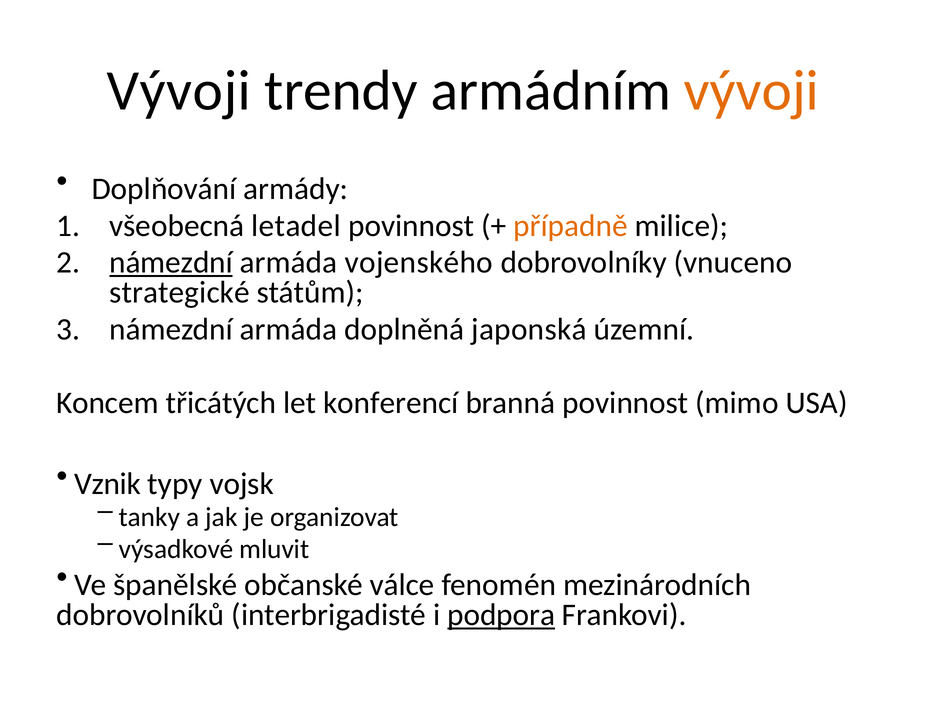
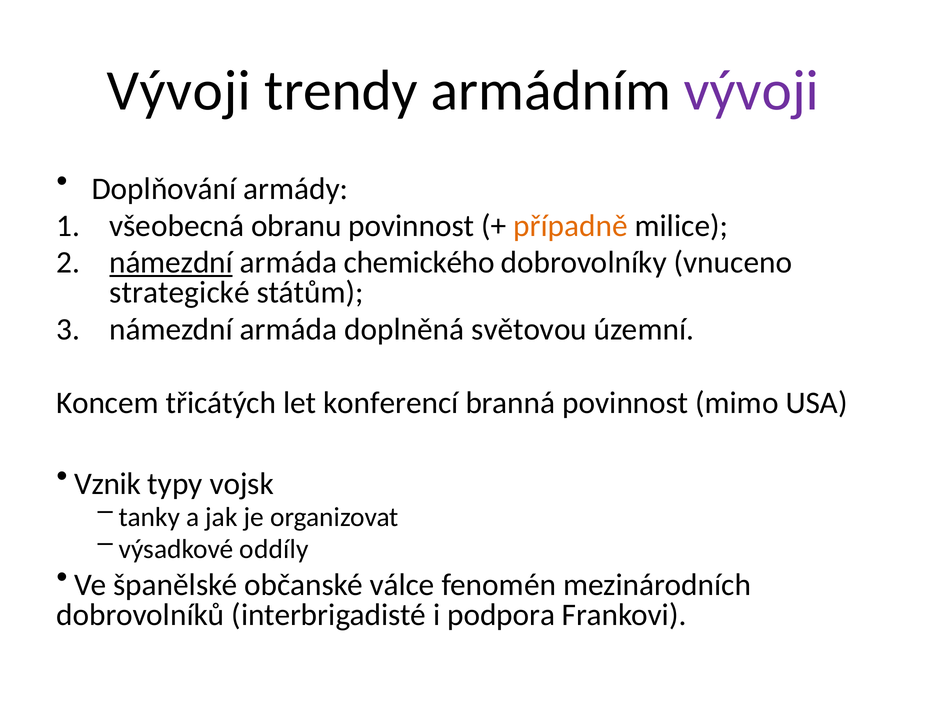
vývoji colour: orange -> purple (751, 91)
letadel: letadel -> obranu (296, 226)
vojenského: vojenského -> chemického (419, 262)
japonská: japonská -> světovou (529, 329)
mluvit: mluvit -> oddíly (274, 549)
podpora underline: present -> none (501, 615)
